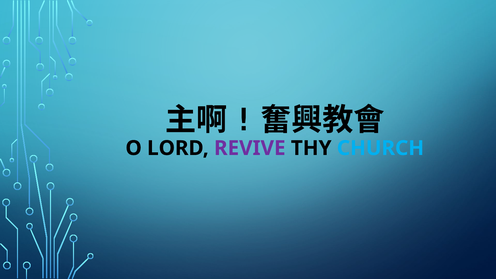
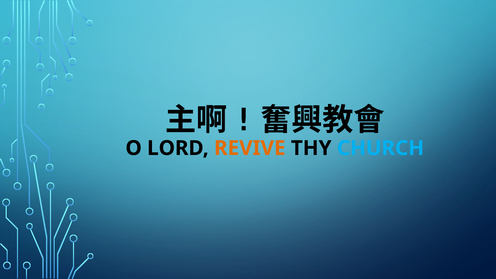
REVIVE colour: purple -> orange (250, 148)
